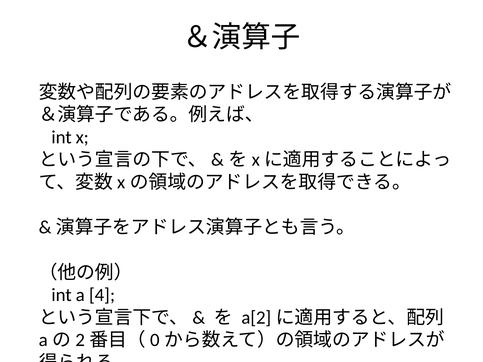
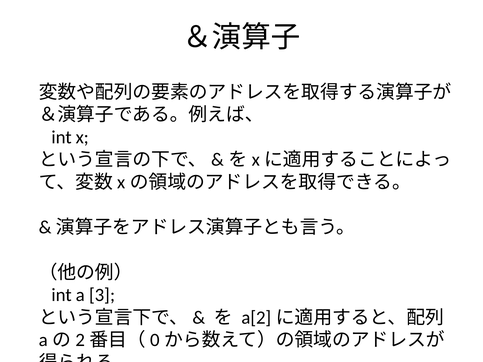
4: 4 -> 3 (102, 295)
